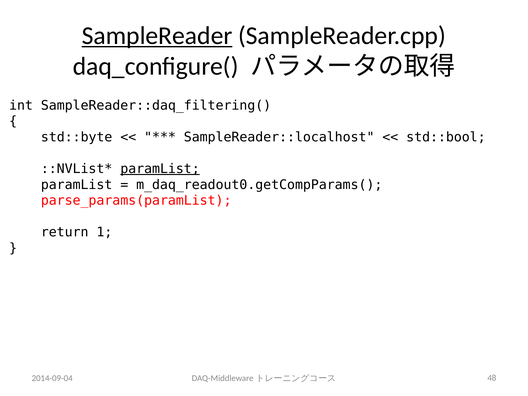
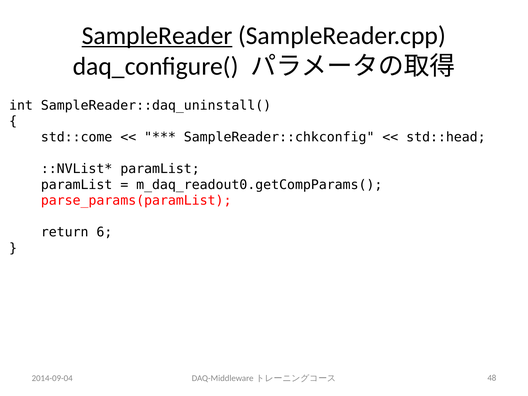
SampleReader::daq_filtering(: SampleReader::daq_filtering( -> SampleReader::daq_uninstall( (156, 105)
std::byte: std::byte -> std::come (77, 137)
SampleReader::localhost: SampleReader::localhost -> SampleReader::chkconfig (279, 137)
std::bool: std::bool -> std::head (446, 137)
paramList underline: present -> none (160, 169)
1: 1 -> 6 (104, 232)
